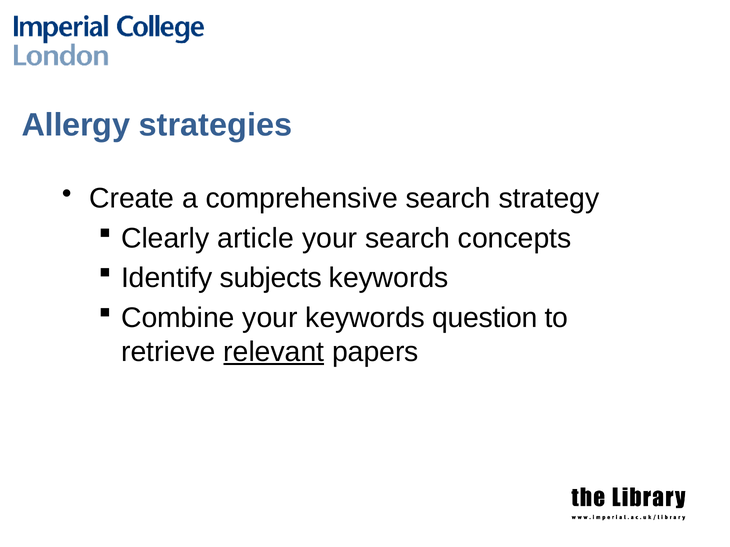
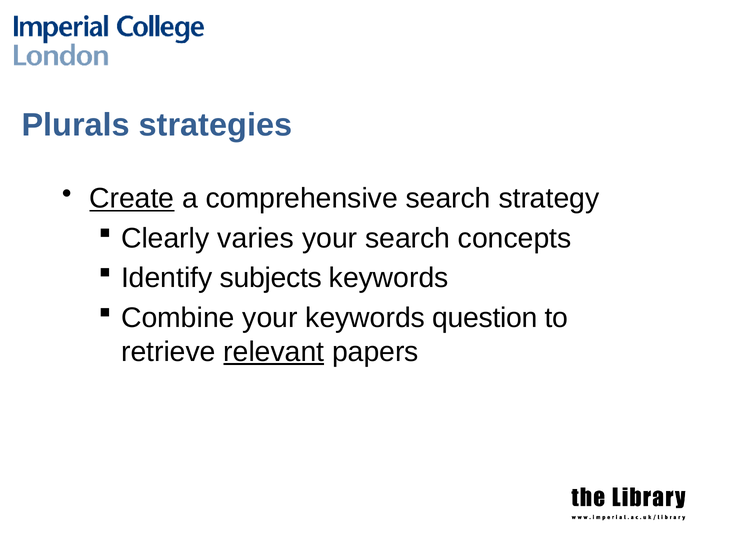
Allergy: Allergy -> Plurals (76, 125)
Create underline: none -> present (132, 199)
article: article -> varies (256, 238)
